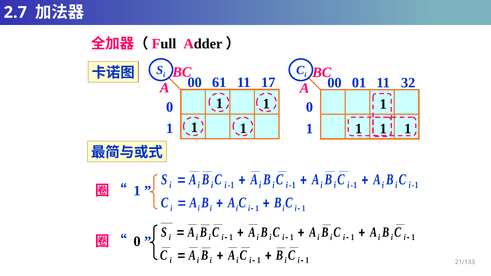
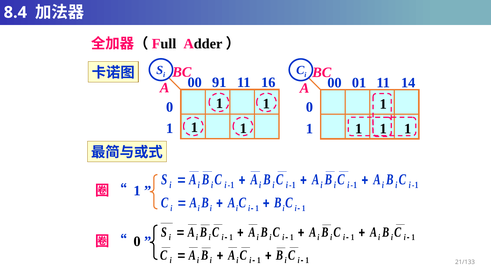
2.7: 2.7 -> 8.4 (15, 12)
61: 61 -> 91 (219, 83)
17: 17 -> 16 (268, 83)
32: 32 -> 14 (408, 83)
